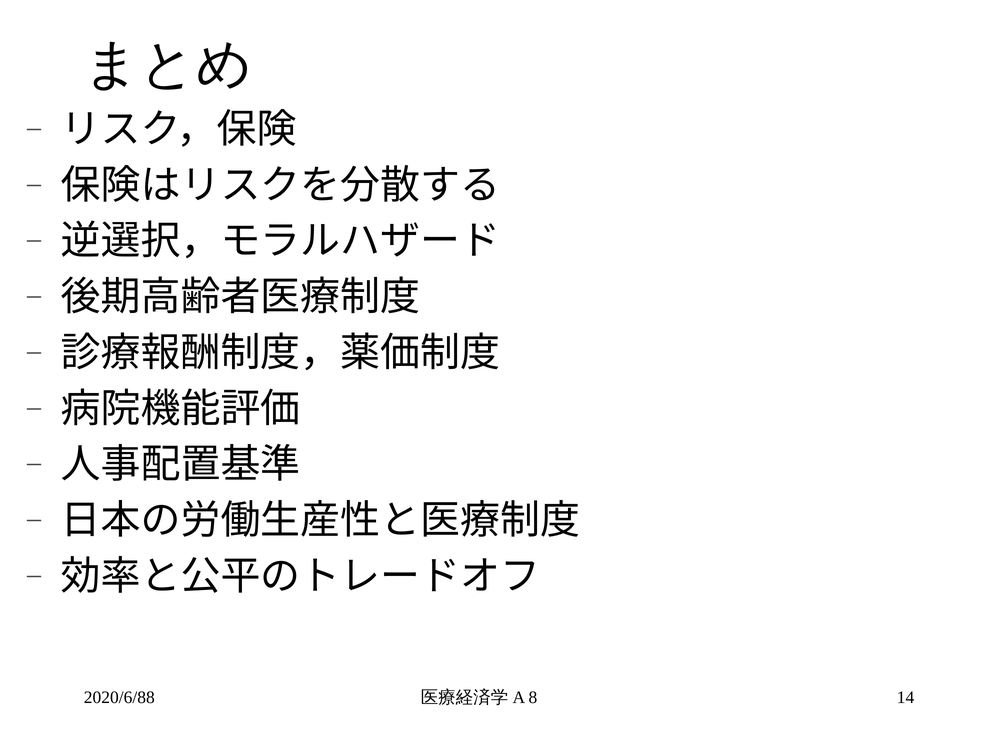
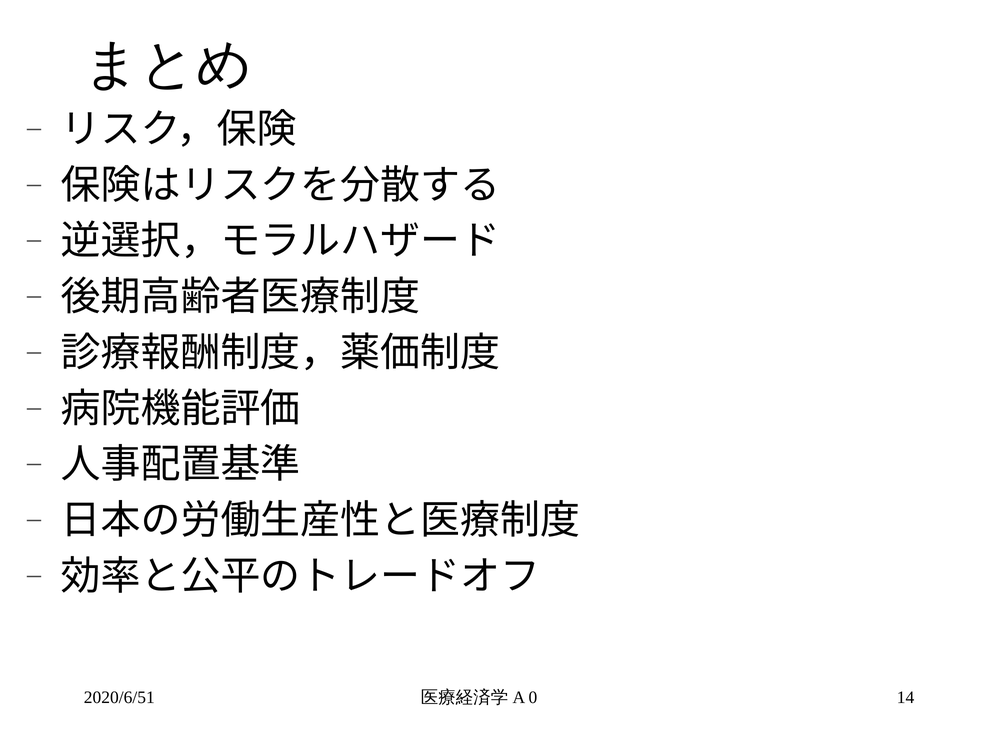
2020/6/88: 2020/6/88 -> 2020/6/51 (119, 698)
8: 8 -> 0 (533, 698)
